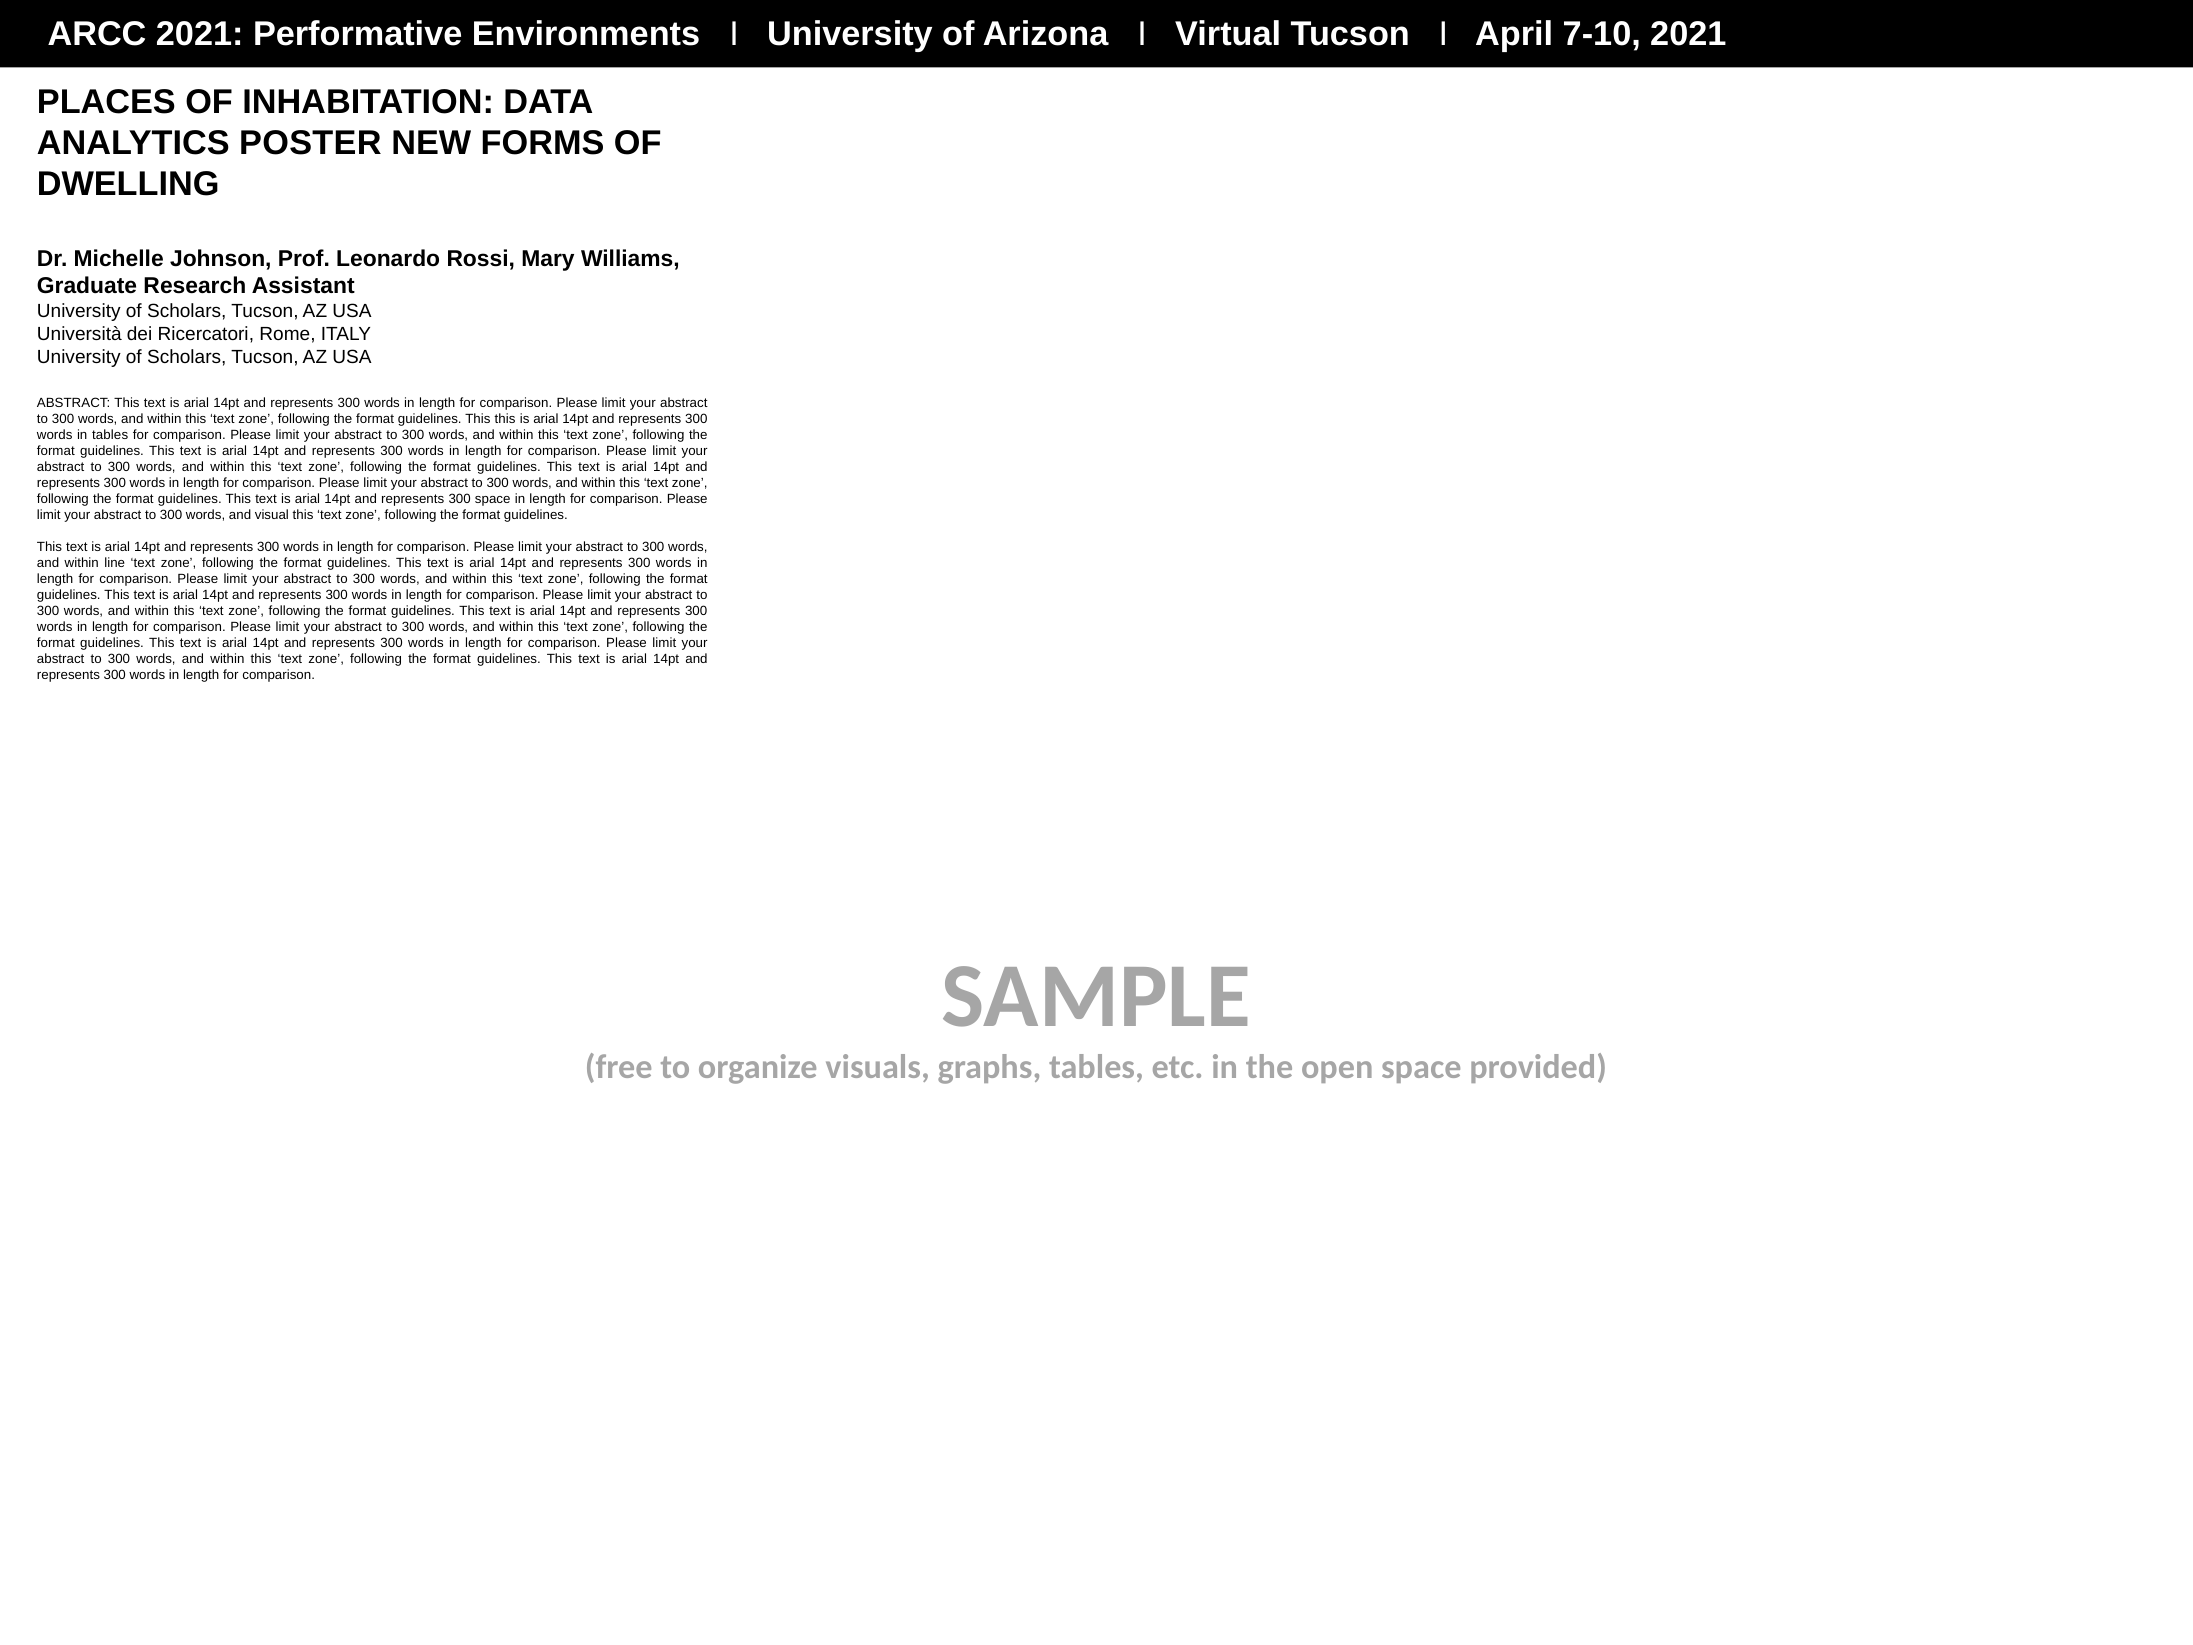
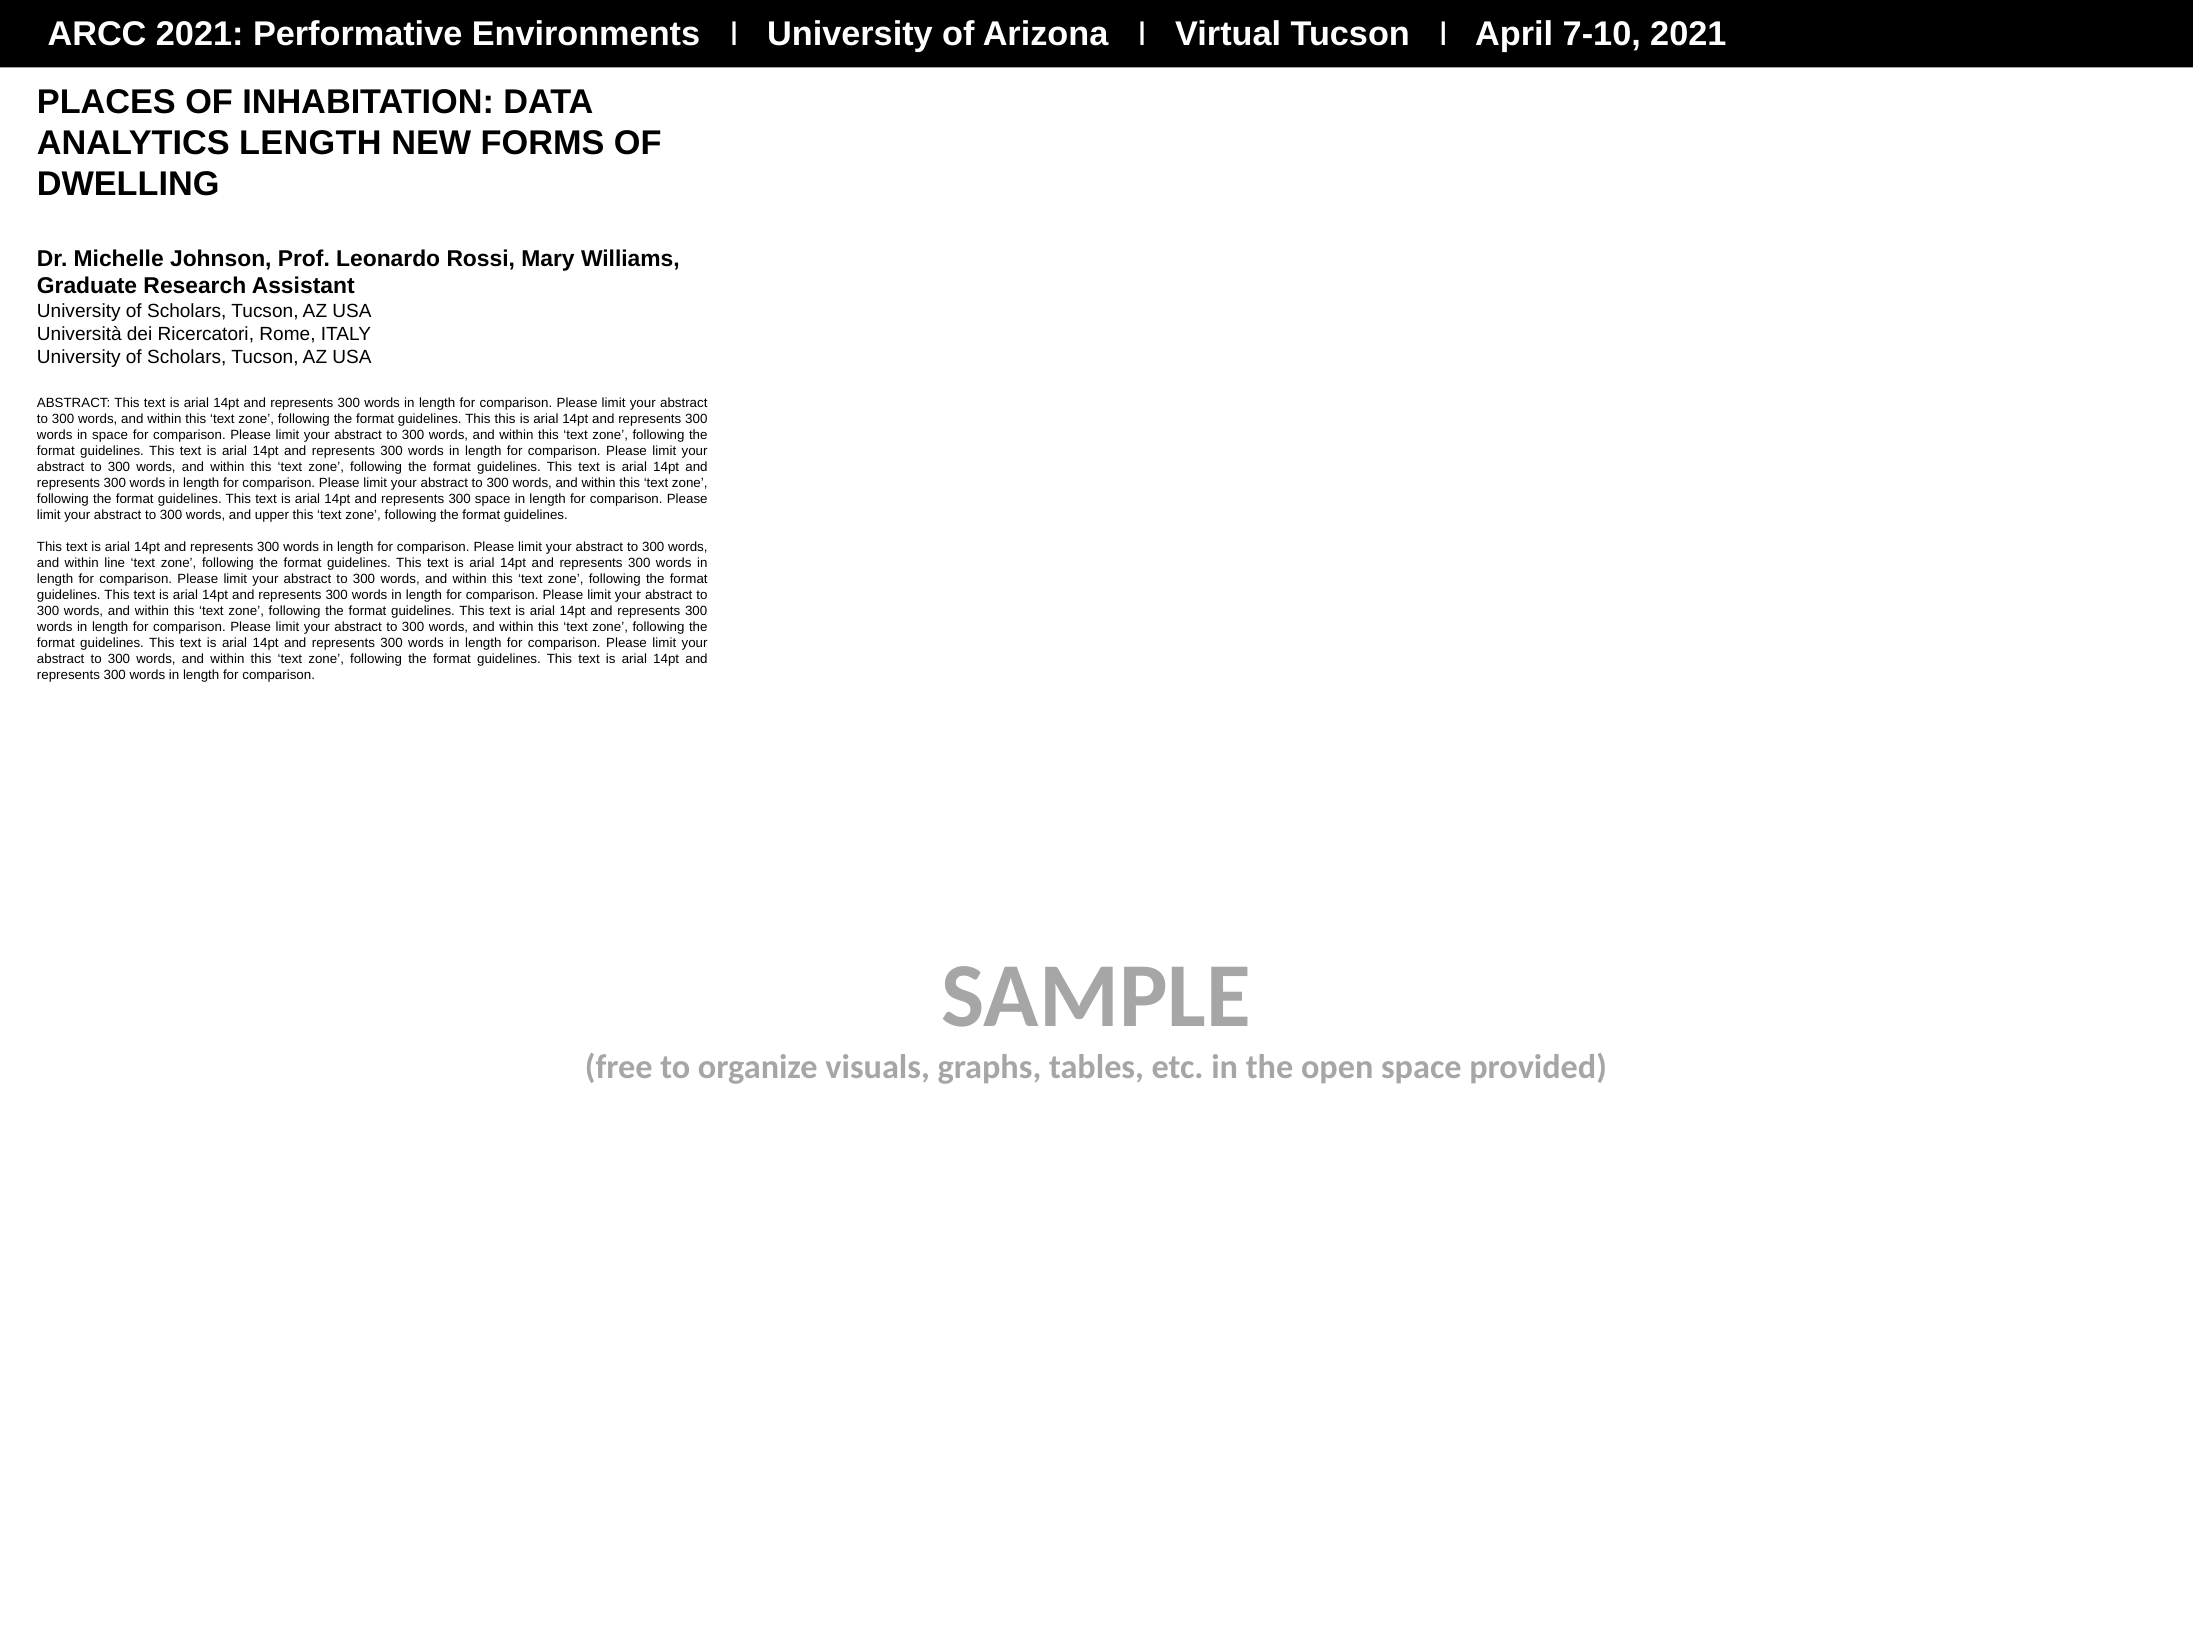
ANALYTICS POSTER: POSTER -> LENGTH (310, 143)
in tables: tables -> space (110, 435)
visual: visual -> upper (272, 515)
